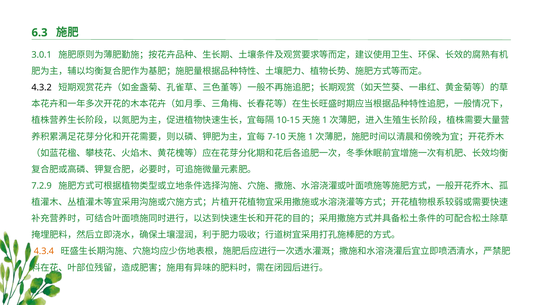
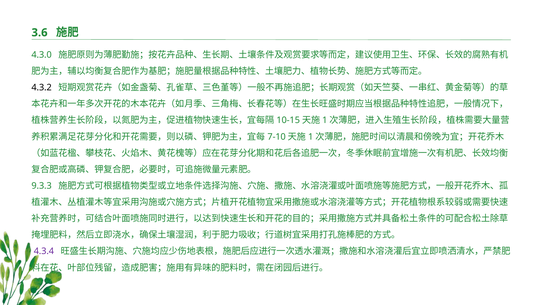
6.3: 6.3 -> 3.6 (40, 33)
3.0.1: 3.0.1 -> 4.3.0 (42, 55)
7.2.9: 7.2.9 -> 9.3.3 (42, 185)
4.3.4 colour: orange -> purple (44, 251)
